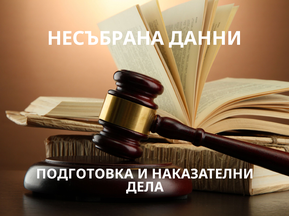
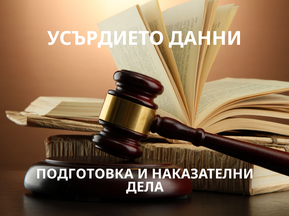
НЕСЪБРАНА: НЕСЪБРАНА -> УСЪРДИЕТО (106, 39)
